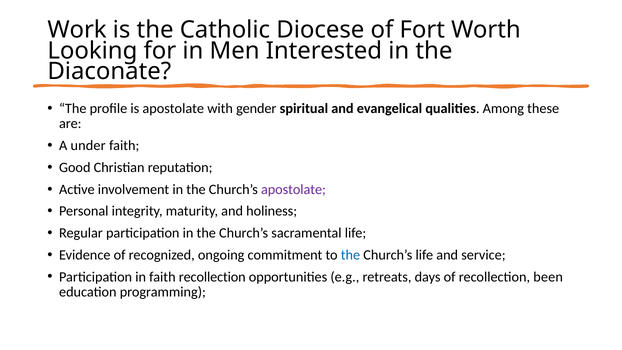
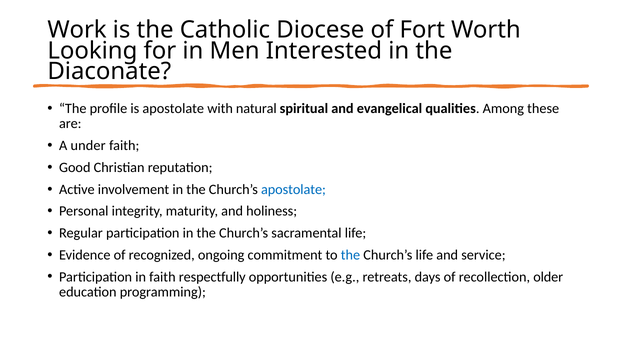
gender: gender -> natural (256, 108)
apostolate colour: purple -> blue (293, 189)
faith recollection: recollection -> respectfully (212, 277)
been: been -> older (548, 277)
